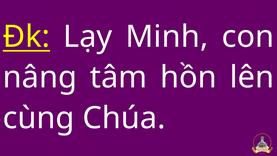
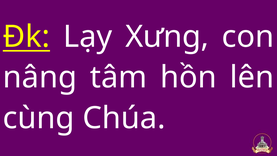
Minh: Minh -> Xưng (167, 37)
